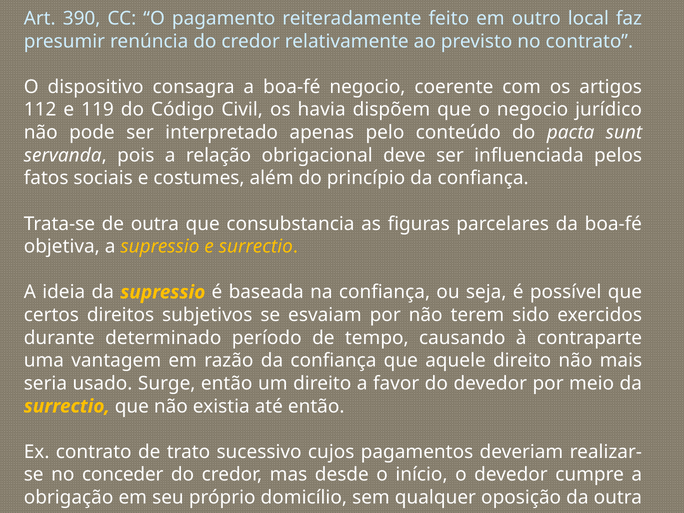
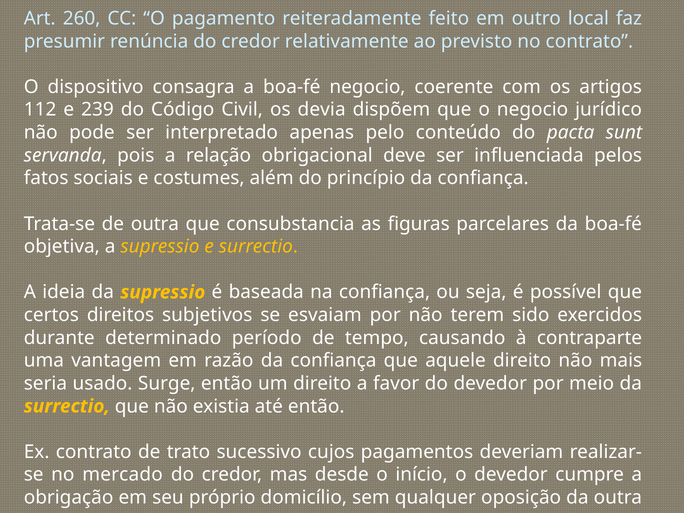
390: 390 -> 260 (82, 18)
119: 119 -> 239 (97, 110)
havia: havia -> devia (322, 110)
conceder: conceder -> mercado (123, 475)
